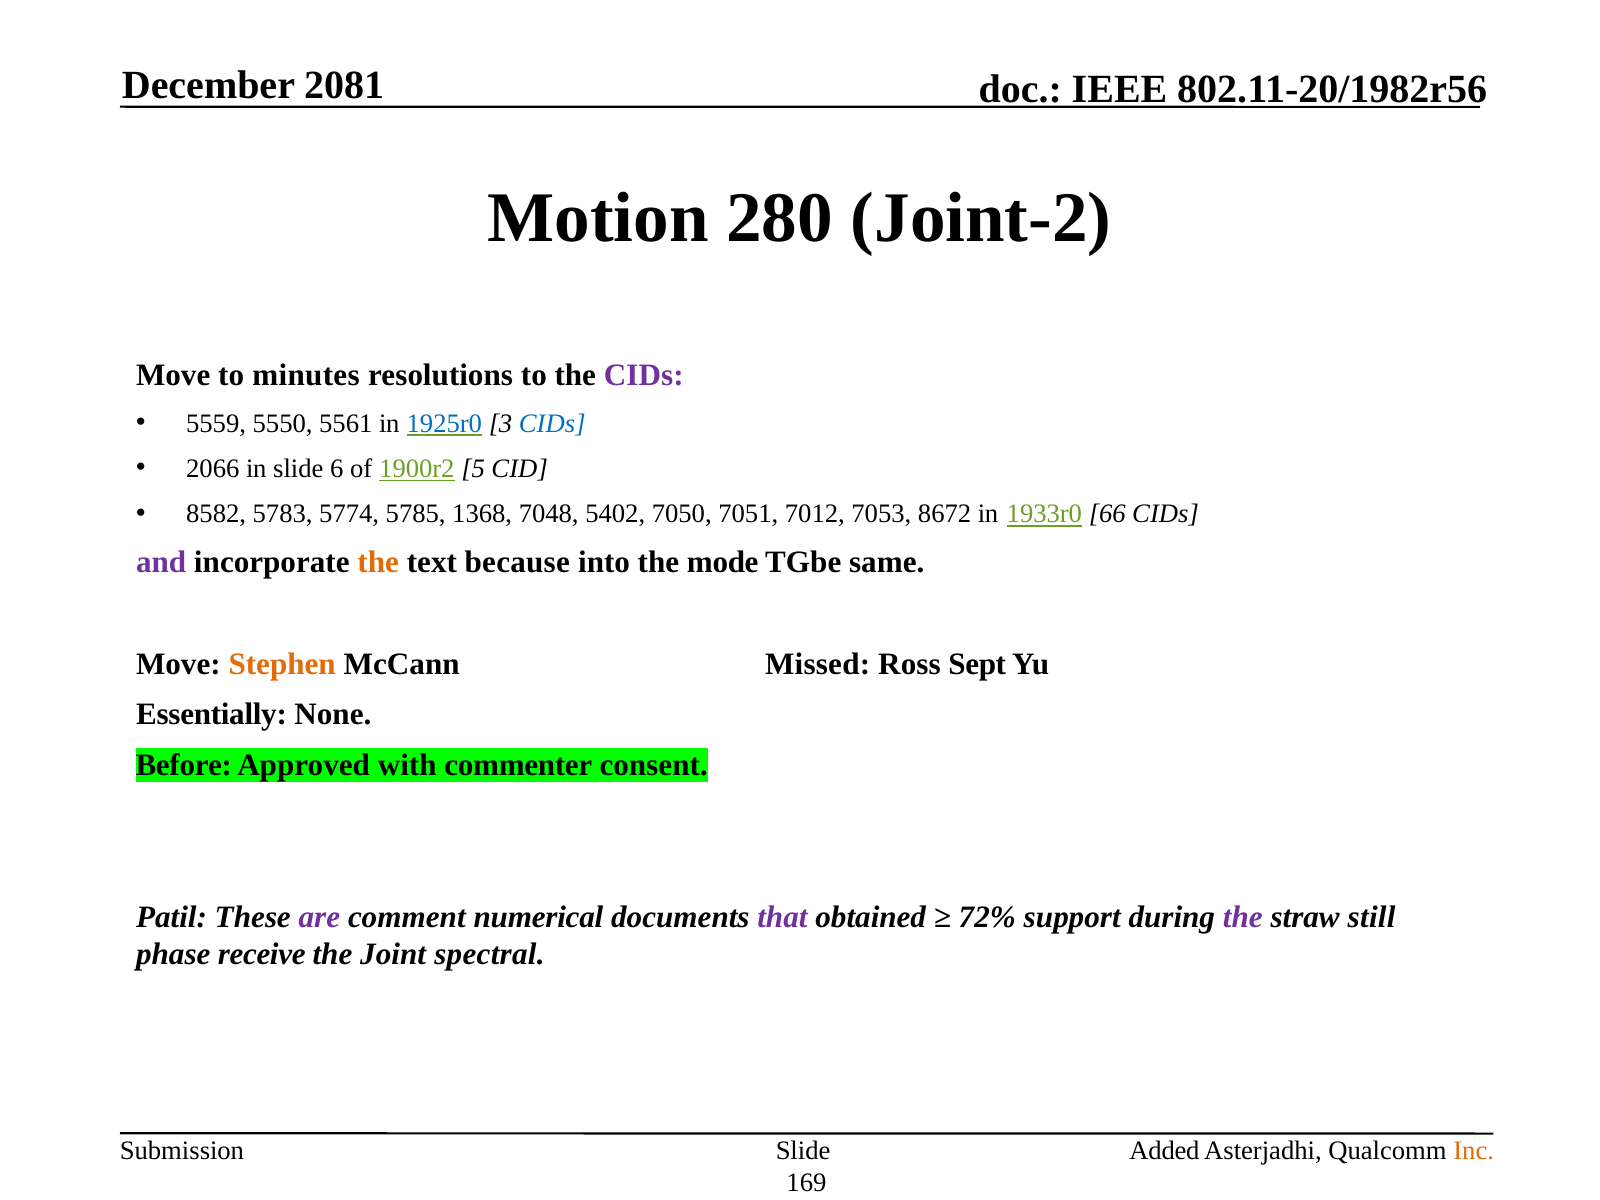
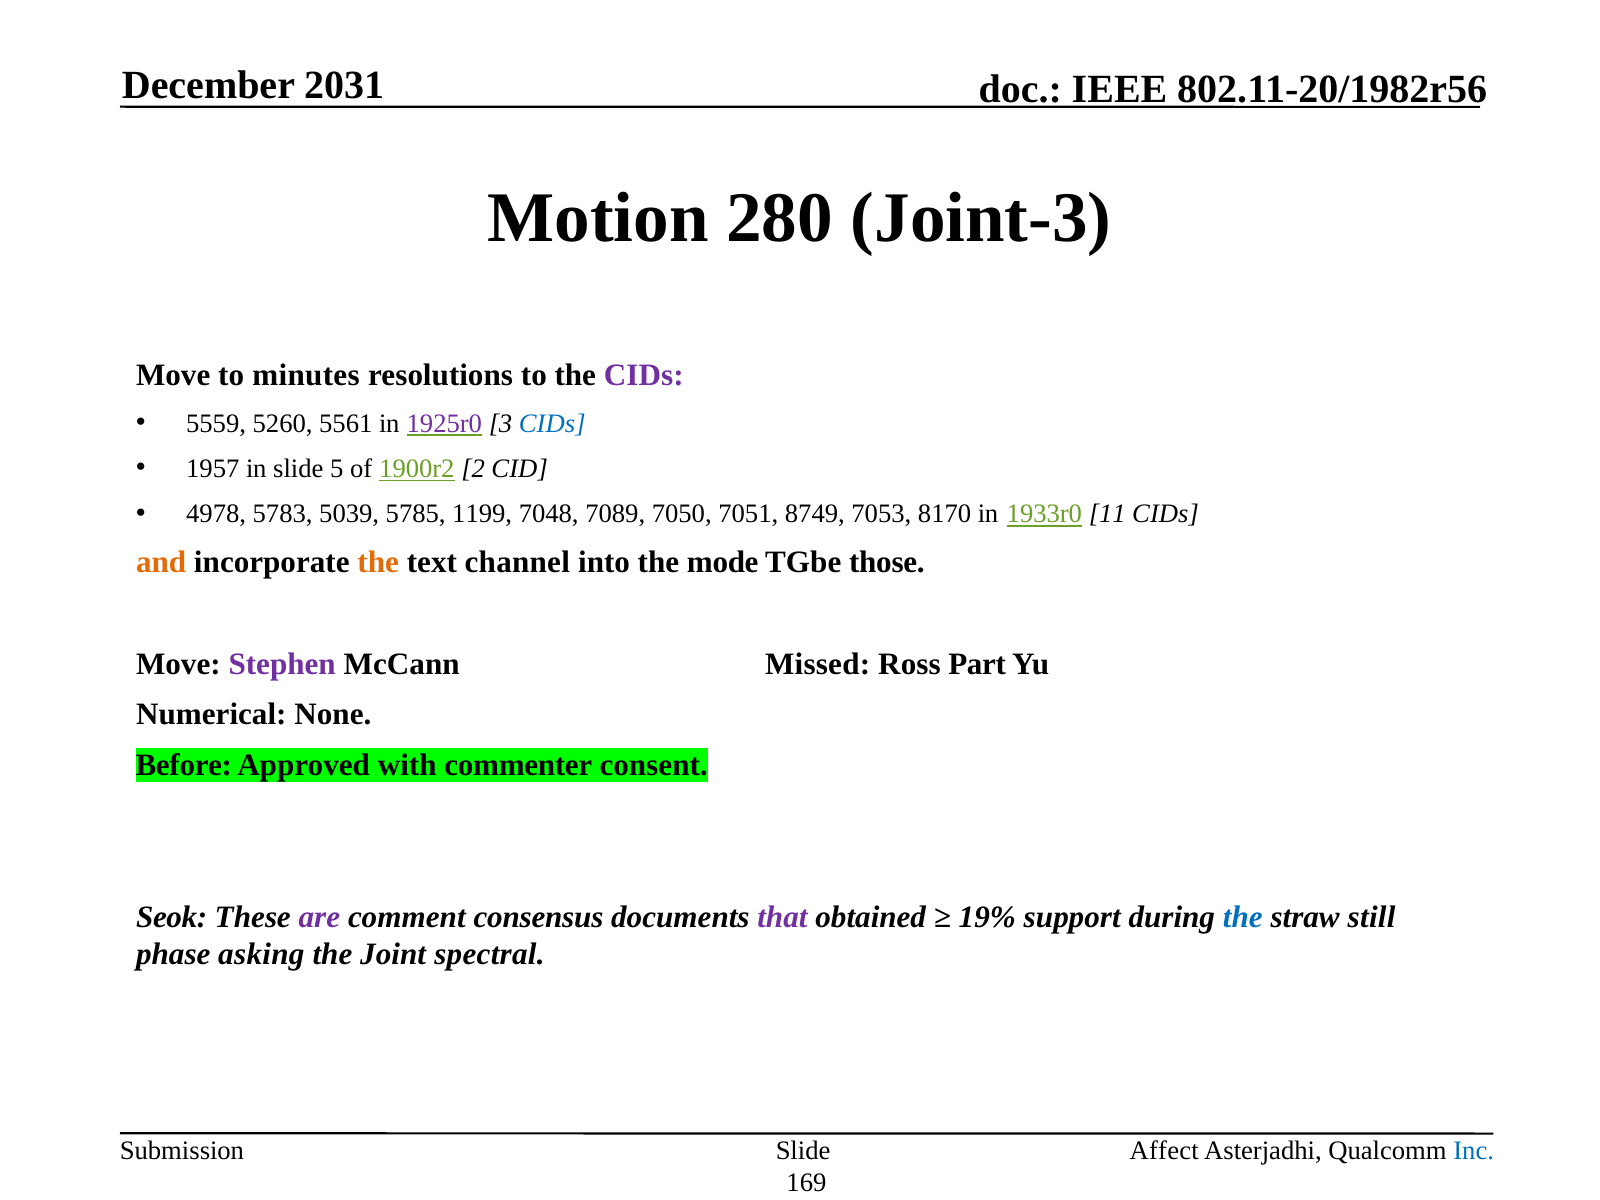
2081: 2081 -> 2031 (344, 85)
Joint-2: Joint-2 -> Joint-3 (981, 218)
5550: 5550 -> 5260 (283, 423)
1925r0 colour: blue -> purple (444, 423)
2066: 2066 -> 1957 (213, 469)
6: 6 -> 5 (337, 469)
5: 5 -> 2 (473, 469)
8582: 8582 -> 4978 (216, 514)
5774: 5774 -> 5039 (349, 514)
1368: 1368 -> 1199 (482, 514)
5402: 5402 -> 7089 (615, 514)
7012: 7012 -> 8749 (815, 514)
8672: 8672 -> 8170 (945, 514)
66: 66 -> 11 (1107, 514)
and colour: purple -> orange (161, 562)
because: because -> channel (517, 562)
same: same -> those (887, 562)
Stephen colour: orange -> purple (282, 664)
Sept: Sept -> Part (977, 664)
Essentially: Essentially -> Numerical (211, 714)
Patil: Patil -> Seok (172, 917)
numerical: numerical -> consensus (538, 917)
72%: 72% -> 19% (987, 917)
the colour: purple -> blue (1243, 917)
receive: receive -> asking (261, 955)
Added: Added -> Affect (1164, 1151)
Inc colour: orange -> blue (1474, 1151)
